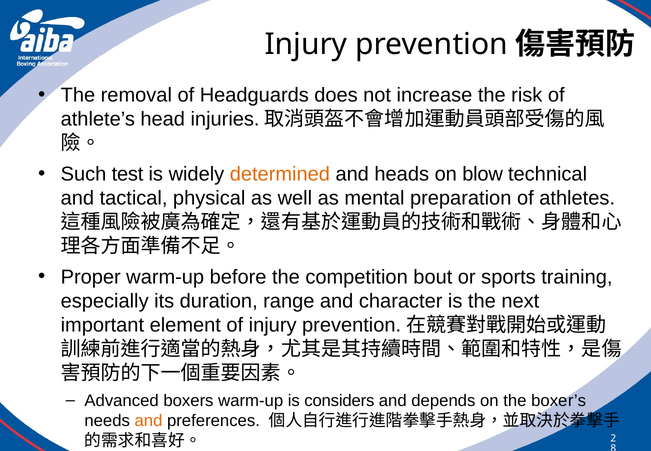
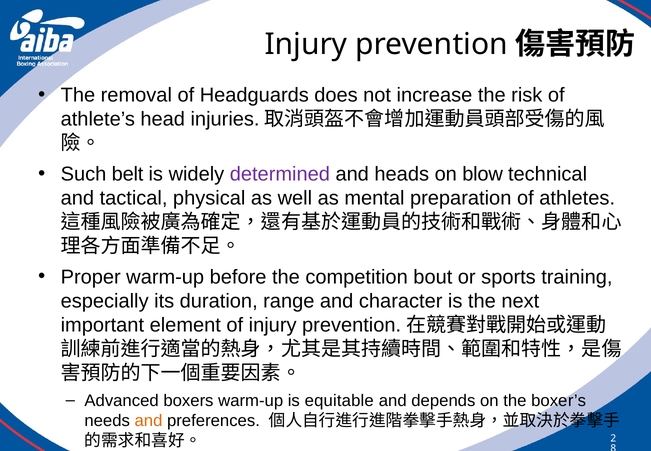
test: test -> belt (128, 174)
determined colour: orange -> purple (280, 174)
considers: considers -> equitable (339, 400)
